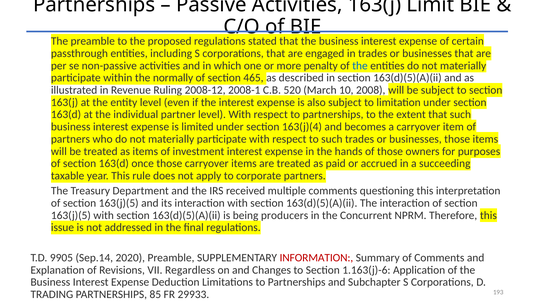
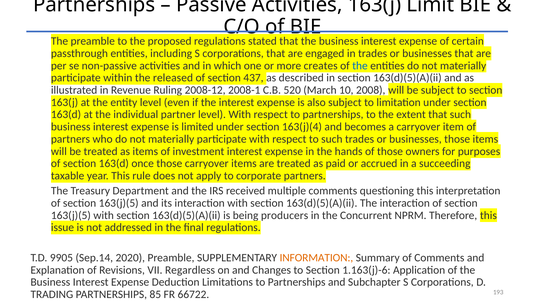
penalty: penalty -> creates (321, 66)
normally: normally -> released (173, 78)
465: 465 -> 437 (253, 78)
INFORMATION colour: red -> orange (316, 258)
29933: 29933 -> 66722 (193, 295)
